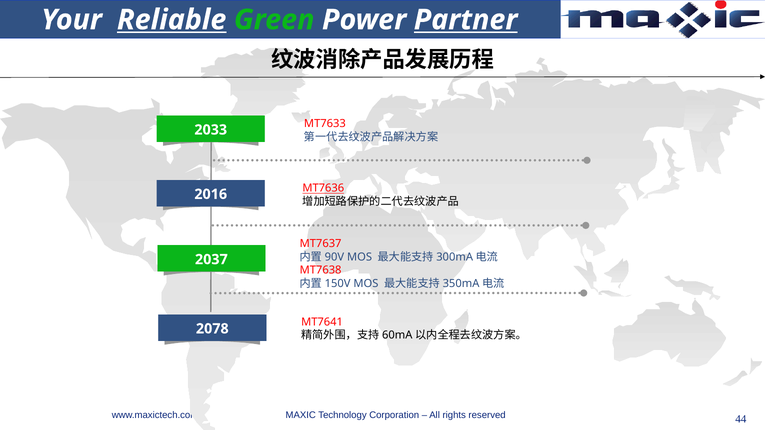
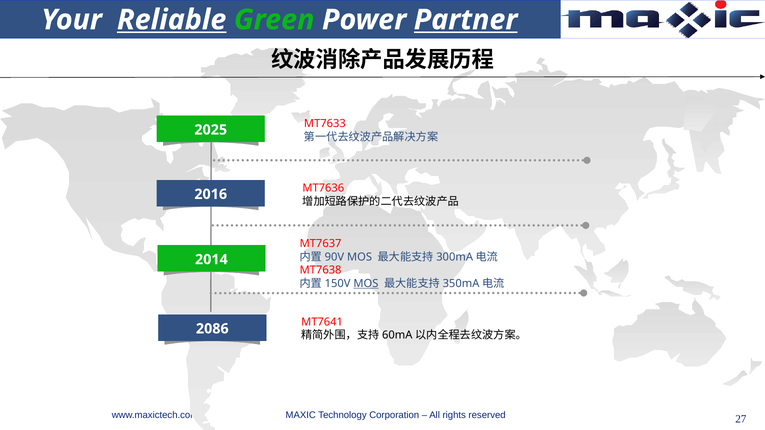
2033: 2033 -> 2025 (211, 130)
MT7636 underline: present -> none (323, 188)
2037: 2037 -> 2014 (211, 260)
MOS underline: none -> present (366, 284)
2078: 2078 -> 2086 (212, 329)
44: 44 -> 27 (741, 419)
